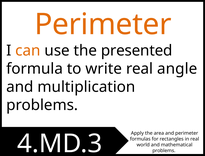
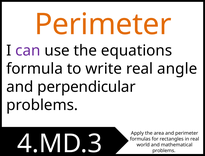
can colour: orange -> purple (28, 51)
presented: presented -> equations (137, 51)
multiplication: multiplication -> perpendicular (86, 87)
